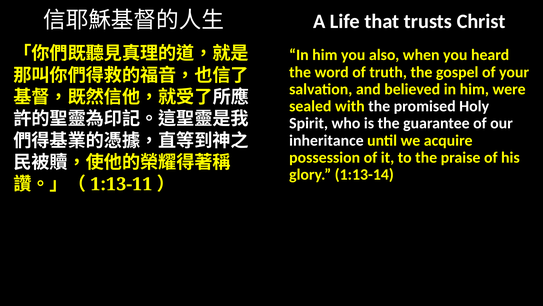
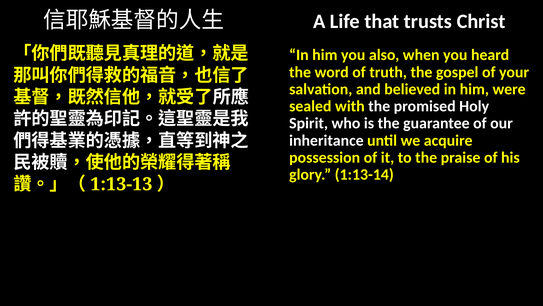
1:13-11: 1:13-11 -> 1:13-13 (121, 184)
